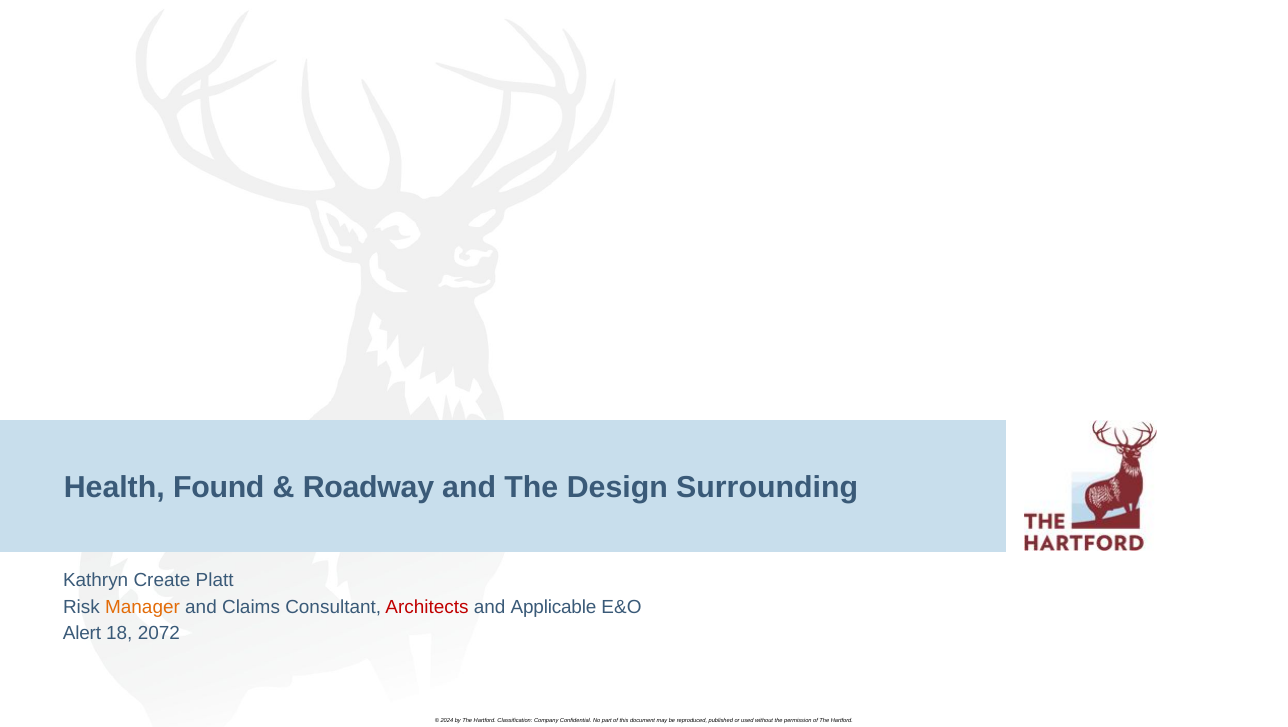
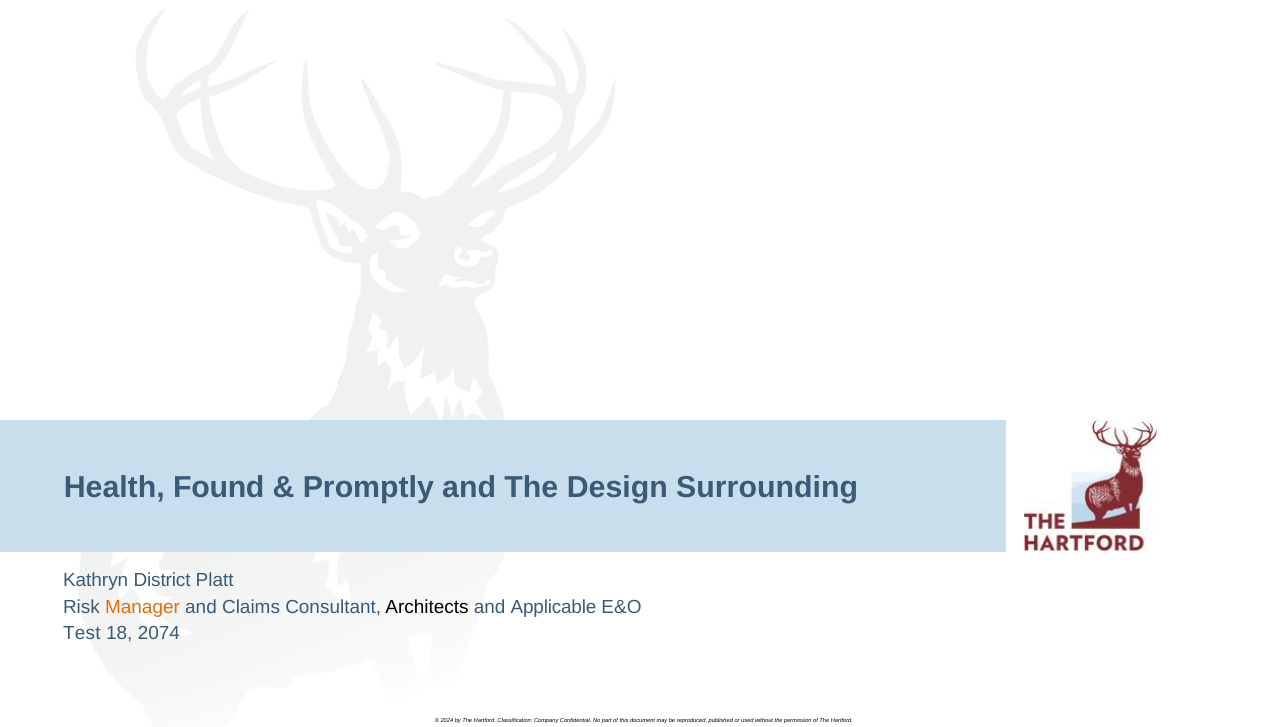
Roadway: Roadway -> Promptly (368, 488)
Create: Create -> District (162, 581)
Architects colour: red -> black (427, 608)
Alert: Alert -> Test (82, 634)
2072: 2072 -> 2074 (159, 634)
